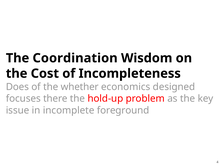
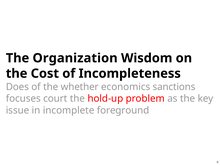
Coordination: Coordination -> Organization (75, 58)
designed: designed -> sanctions (174, 87)
there: there -> court (55, 99)
